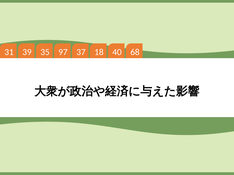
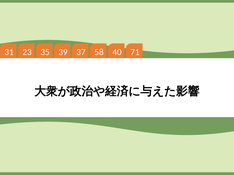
39: 39 -> 23 (27, 52)
97: 97 -> 39 (63, 52)
18: 18 -> 58 (99, 52)
68: 68 -> 71 (135, 52)
